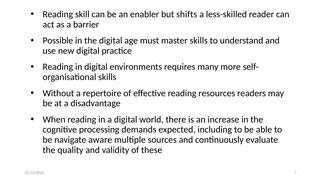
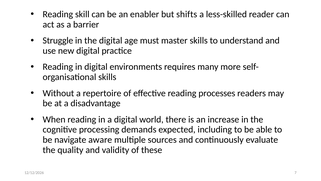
Possible: Possible -> Struggle (58, 40)
resources: resources -> processes (217, 93)
